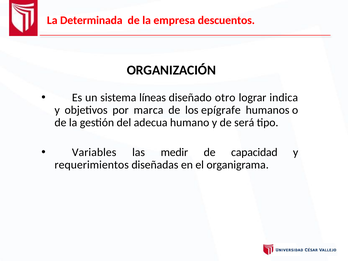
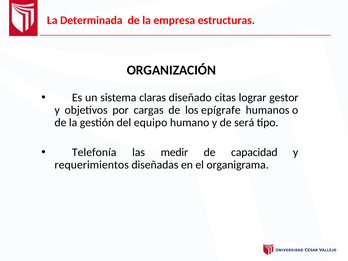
descuentos: descuentos -> estructuras (226, 20)
líneas: líneas -> claras (153, 98)
otro: otro -> citas (225, 98)
indica: indica -> gestor (284, 98)
marca: marca -> cargas (149, 110)
adecua: adecua -> equipo (151, 123)
Variables: Variables -> Telefonía (94, 152)
